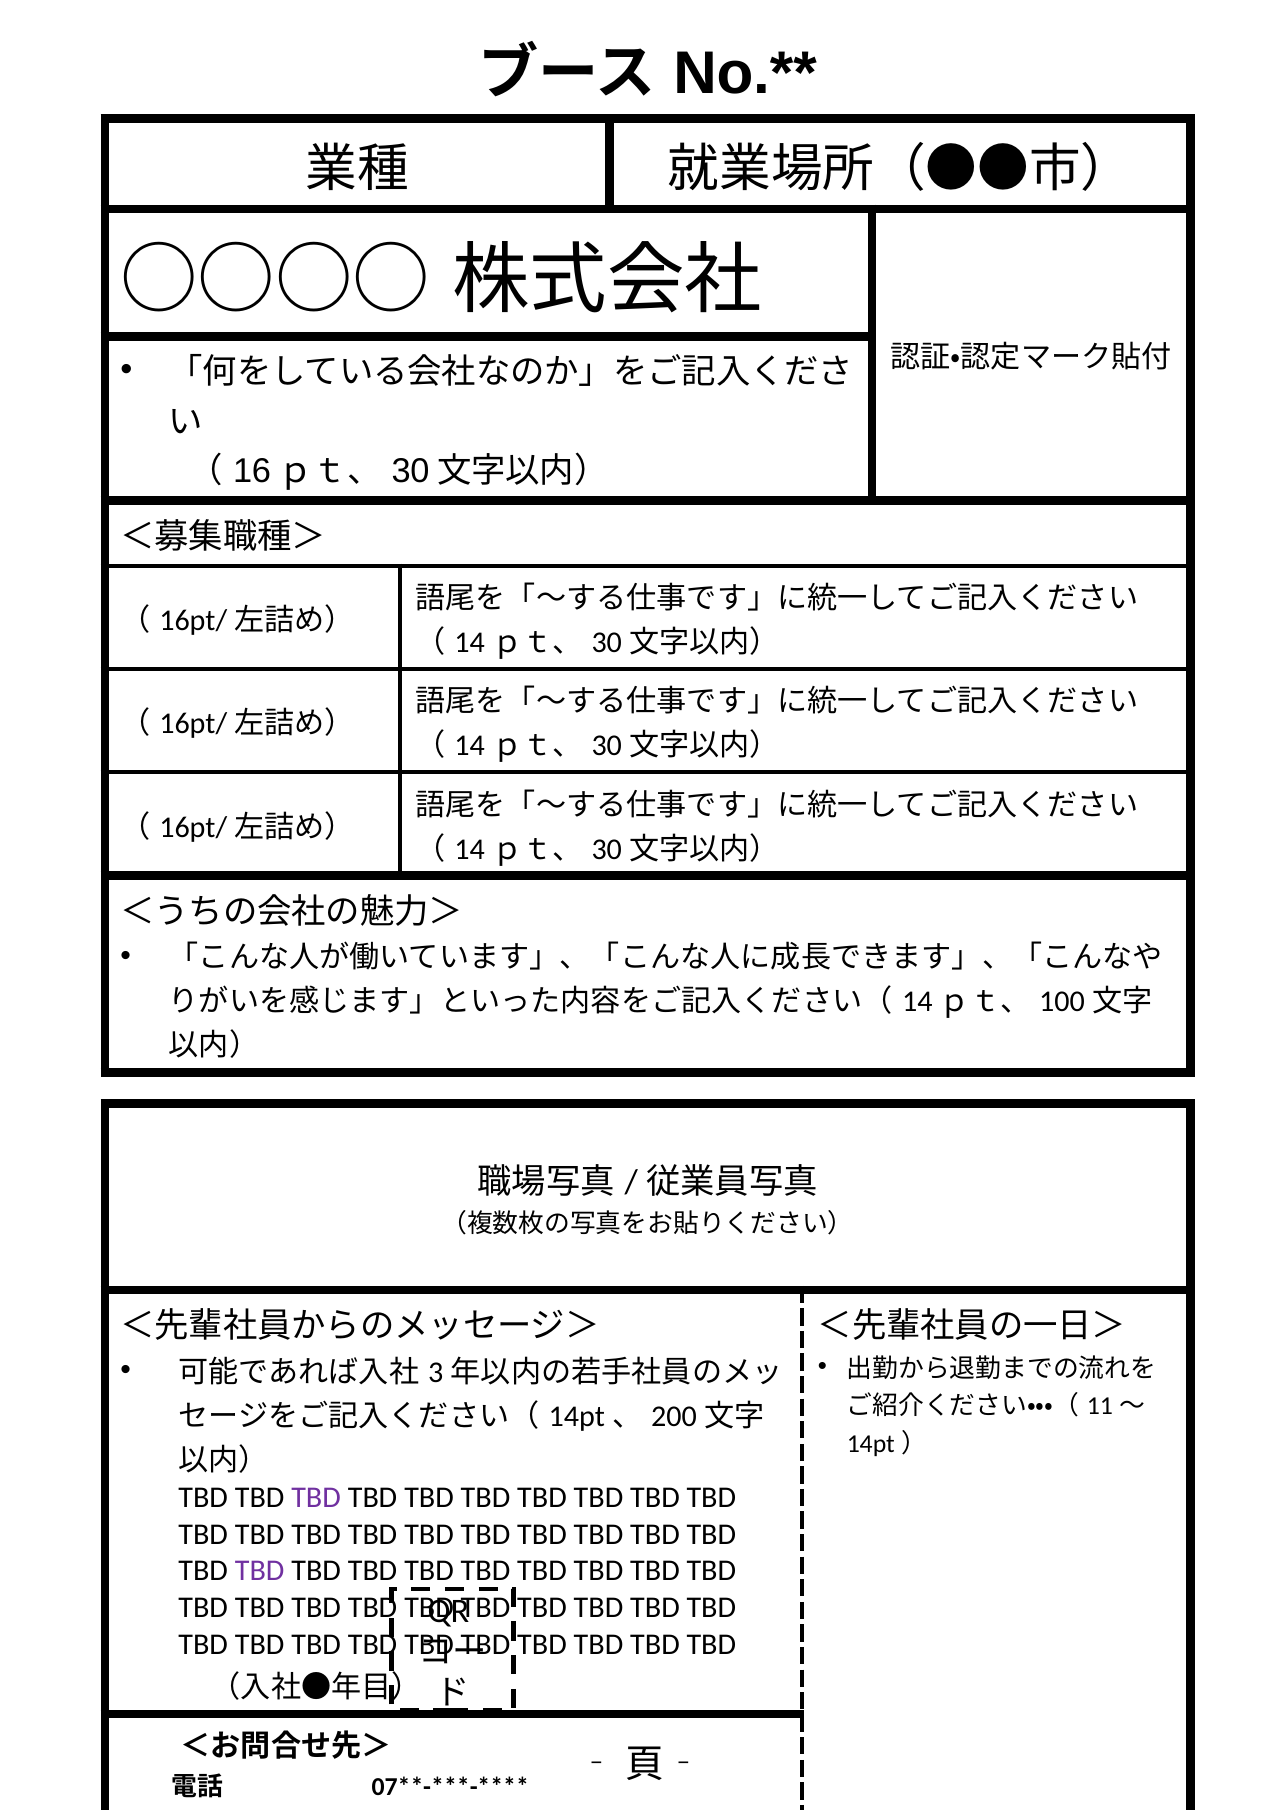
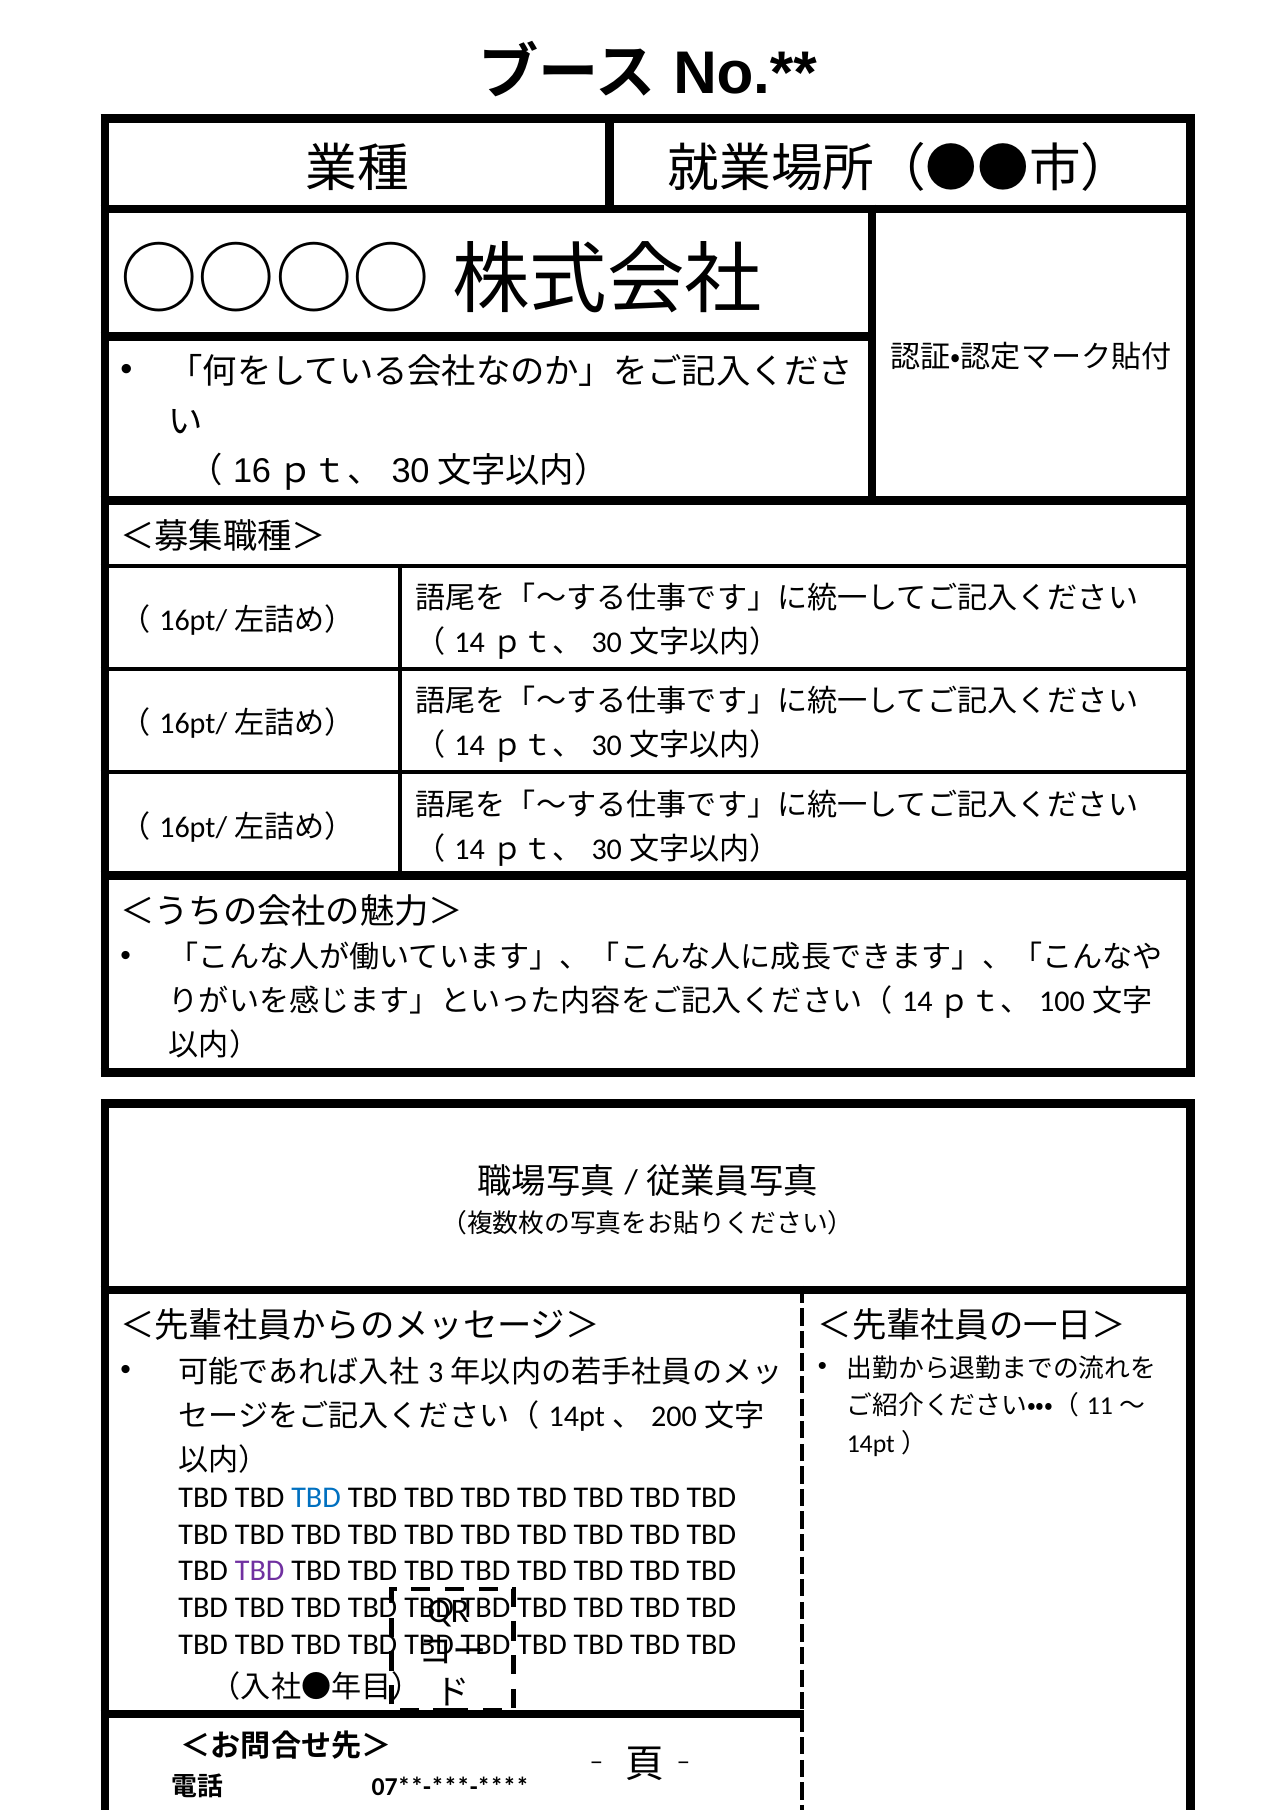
TBD colour: purple -> blue (316, 1498)
